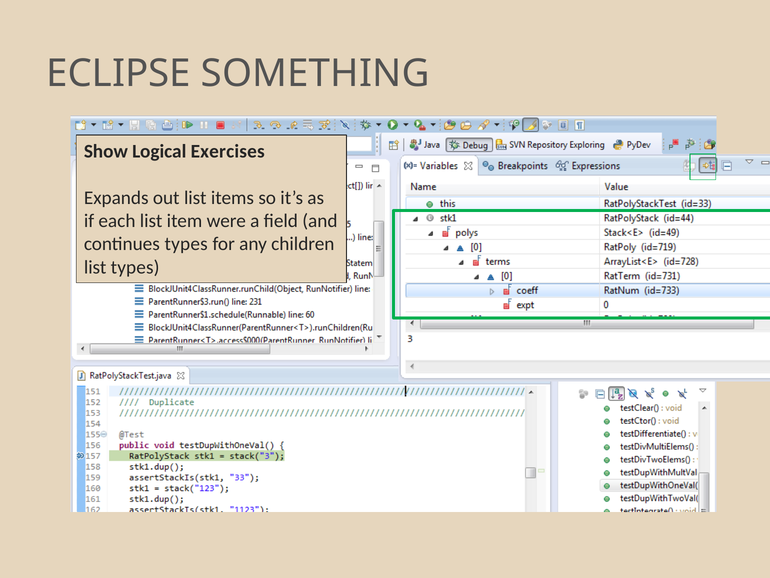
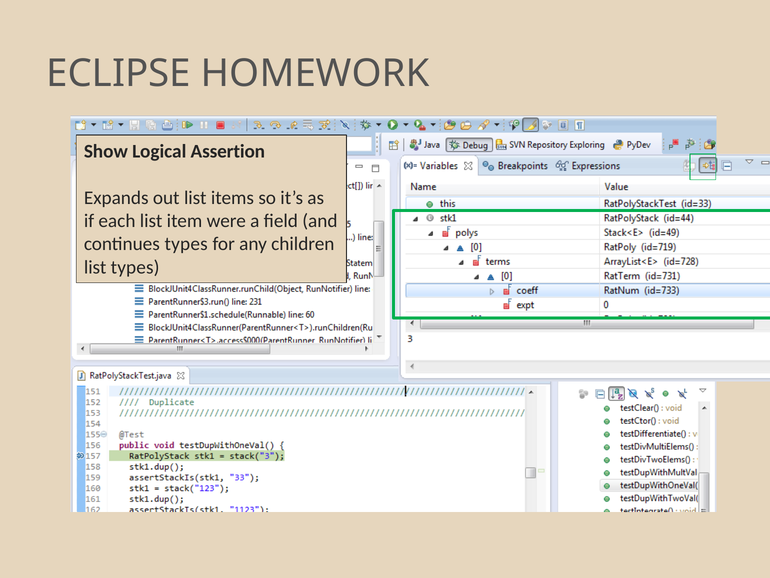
SOMETHING: SOMETHING -> HOMEWORK (315, 73)
Exercises: Exercises -> Assertion (228, 151)
